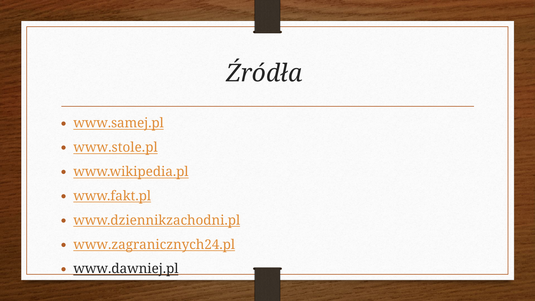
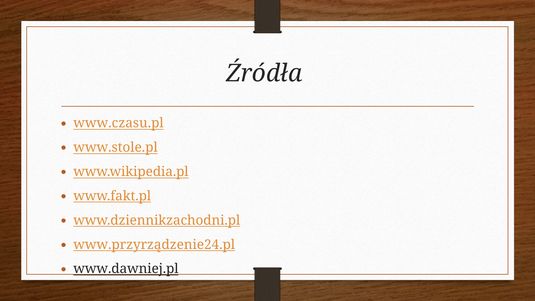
www.samej.pl: www.samej.pl -> www.czasu.pl (119, 123)
www.zagranicznych24.pl: www.zagranicznych24.pl -> www.przyrządzenie24.pl (154, 245)
